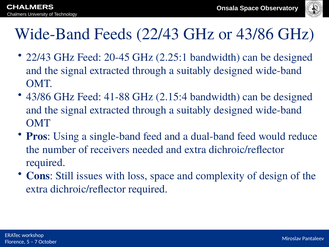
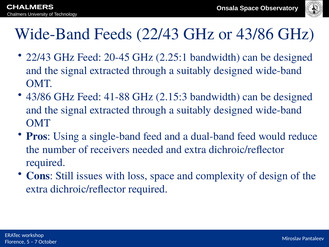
2.15:4: 2.15:4 -> 2.15:3 (172, 97)
